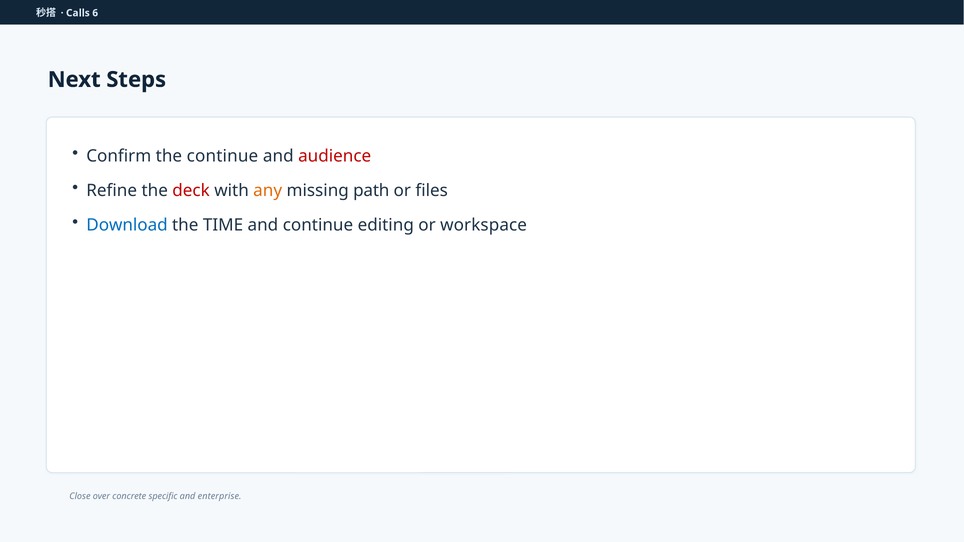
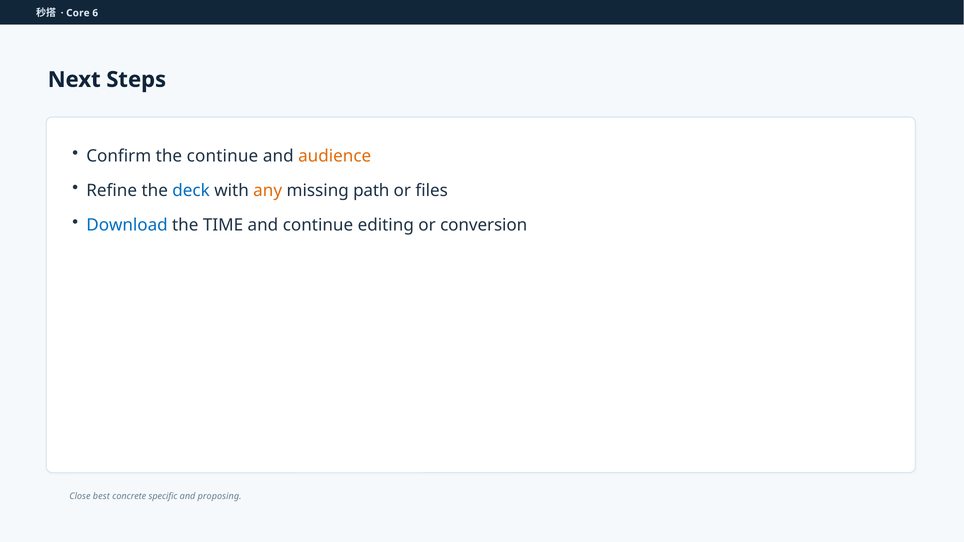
Calls: Calls -> Core (78, 13)
audience colour: red -> orange (335, 156)
deck colour: red -> blue (191, 191)
workspace: workspace -> conversion (484, 225)
over: over -> best (101, 497)
enterprise: enterprise -> proposing (220, 497)
